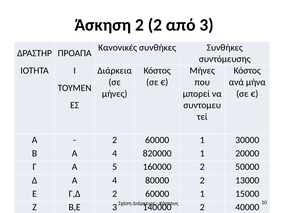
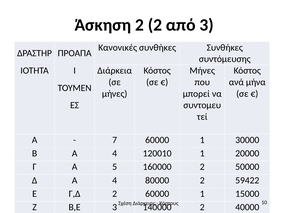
2: 2 -> 7 (115, 140)
820000: 820000 -> 120010 (157, 153)
13000: 13000 -> 59422 (247, 180)
